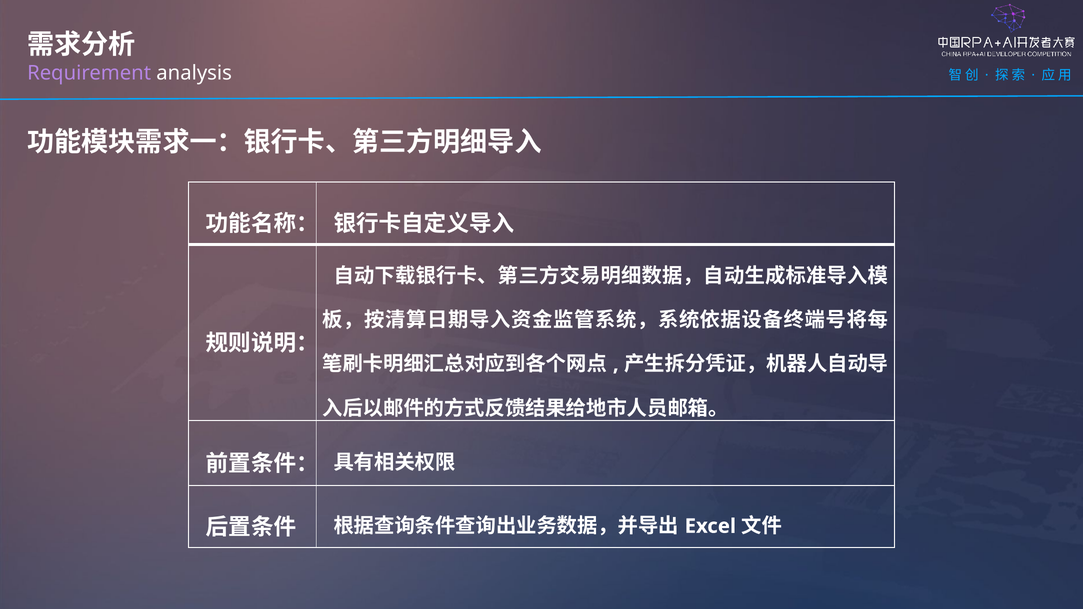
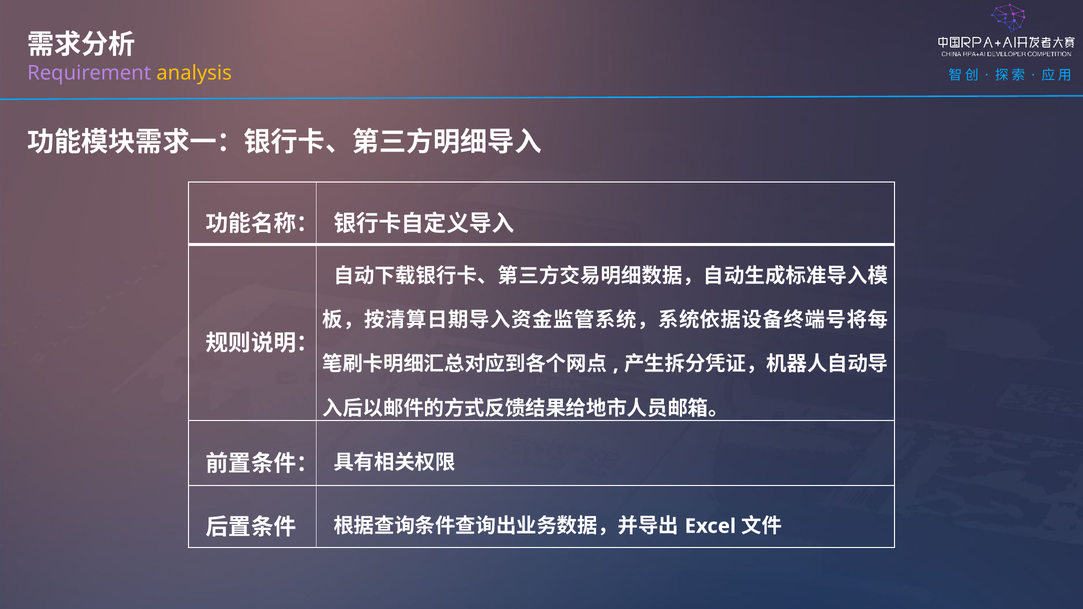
analysis colour: white -> yellow (194, 73)
